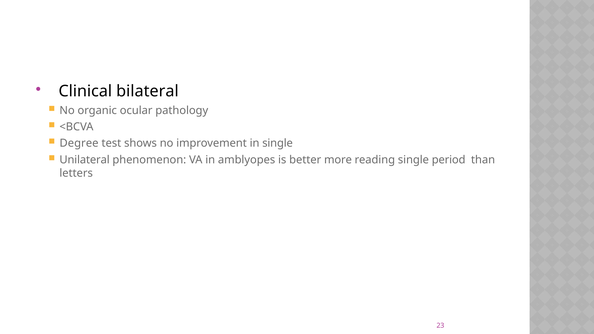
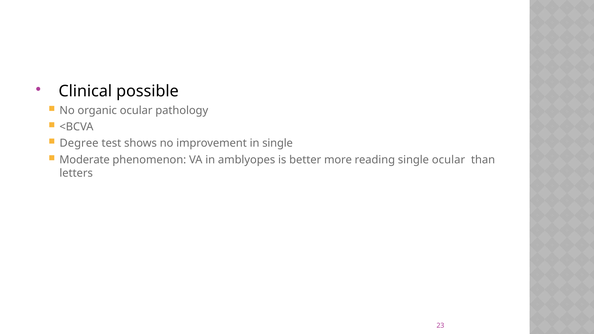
bilateral: bilateral -> possible (147, 91)
Unilateral: Unilateral -> Moderate (85, 160)
single period: period -> ocular (449, 160)
